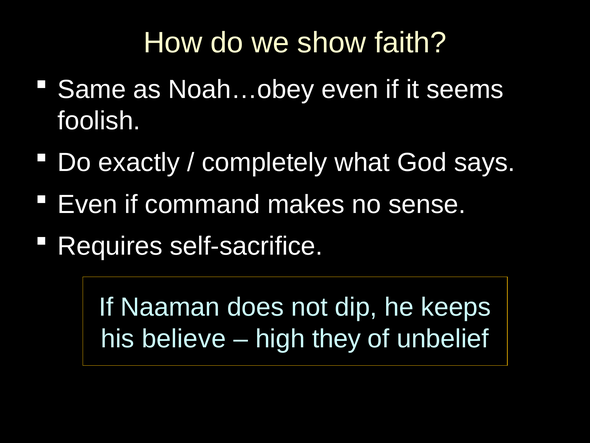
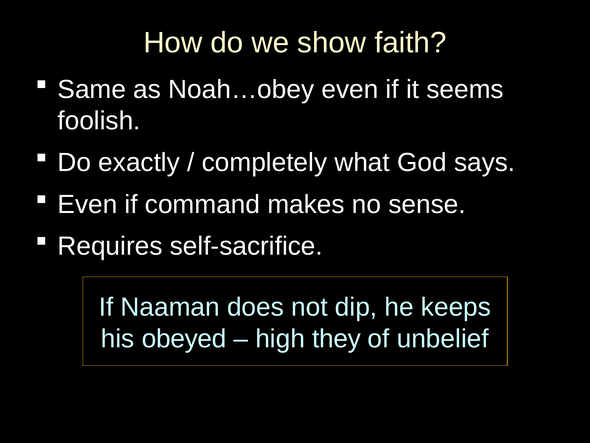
believe: believe -> obeyed (184, 338)
